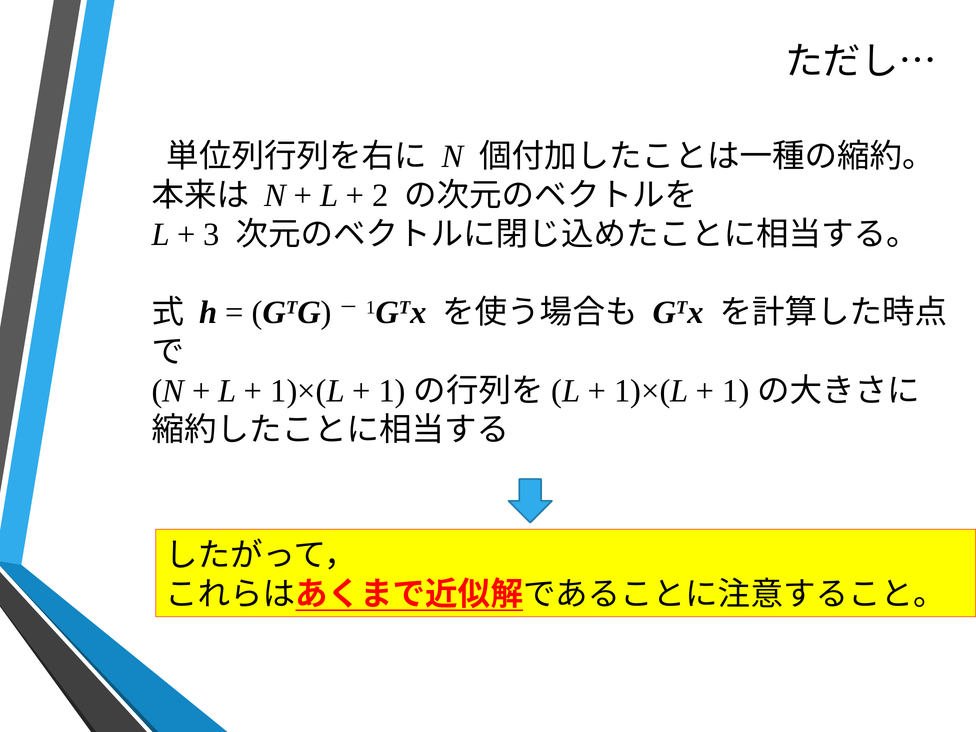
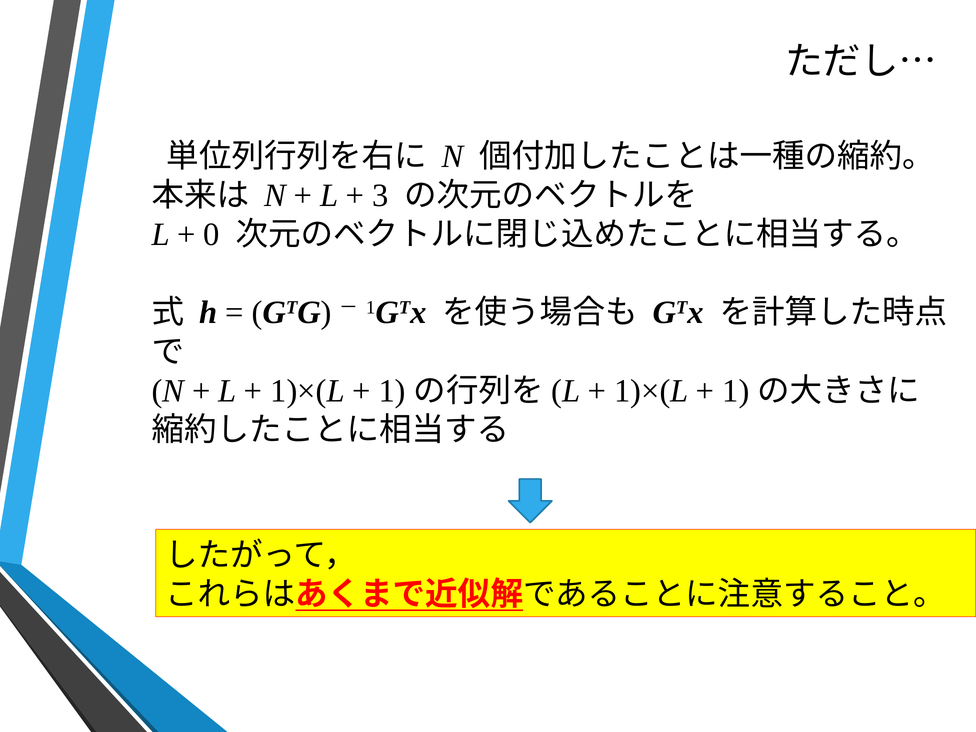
2: 2 -> 3 (380, 196)
3: 3 -> 0 (212, 235)
